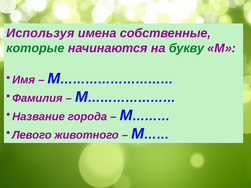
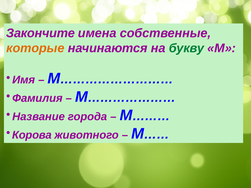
Используя: Используя -> Закончите (41, 33)
которые colour: green -> orange (35, 48)
Левого: Левого -> Корова (32, 135)
